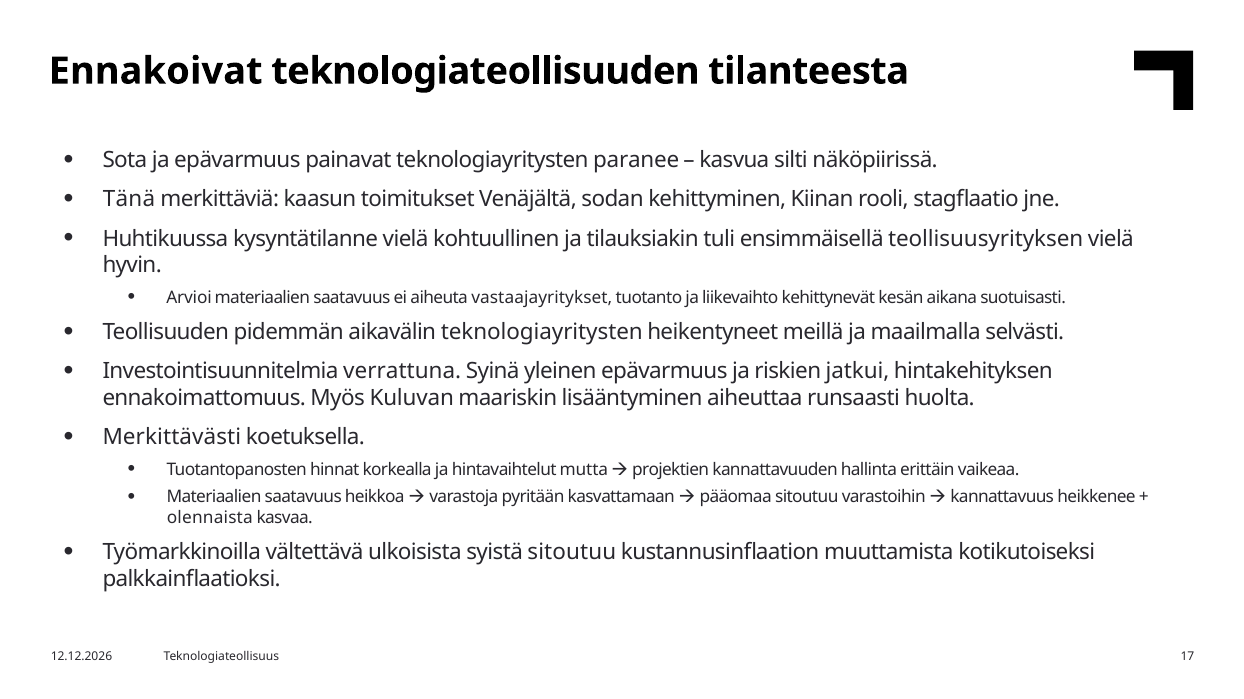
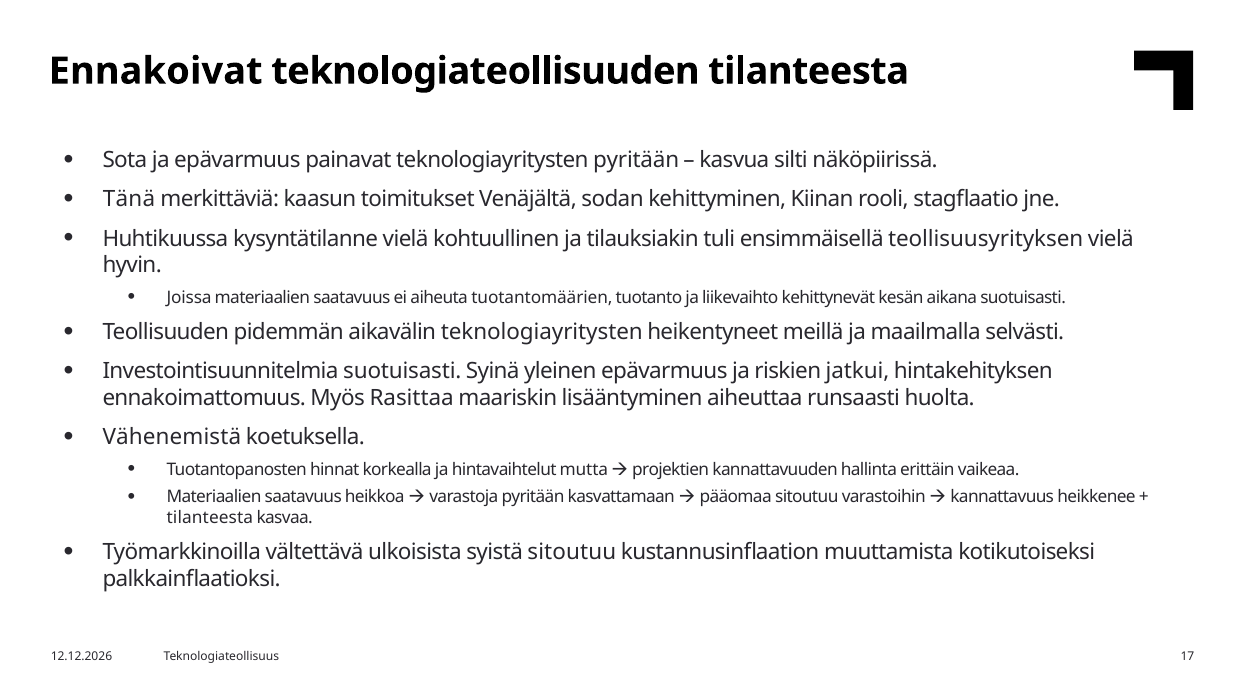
teknologiayritysten paranee: paranee -> pyritään (636, 161)
Arvioi: Arvioi -> Joissa (189, 298)
vastaajayritykset: vastaajayritykset -> tuotantomäärien (542, 298)
Investointisuunnitelmia verrattuna: verrattuna -> suotuisasti (402, 372)
Kuluvan: Kuluvan -> Rasittaa (412, 399)
Merkittävästi: Merkittävästi -> Vähenemistä (172, 438)
olennaista: olennaista -> tilanteesta (210, 518)
